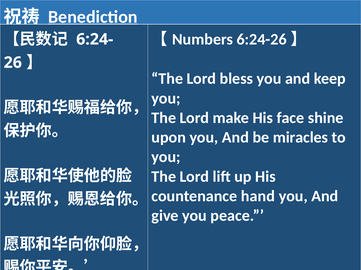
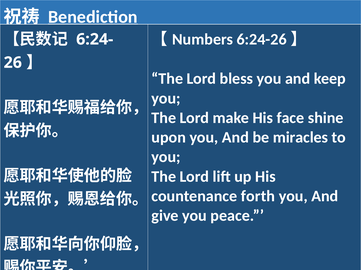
hand: hand -> forth (258, 197)
